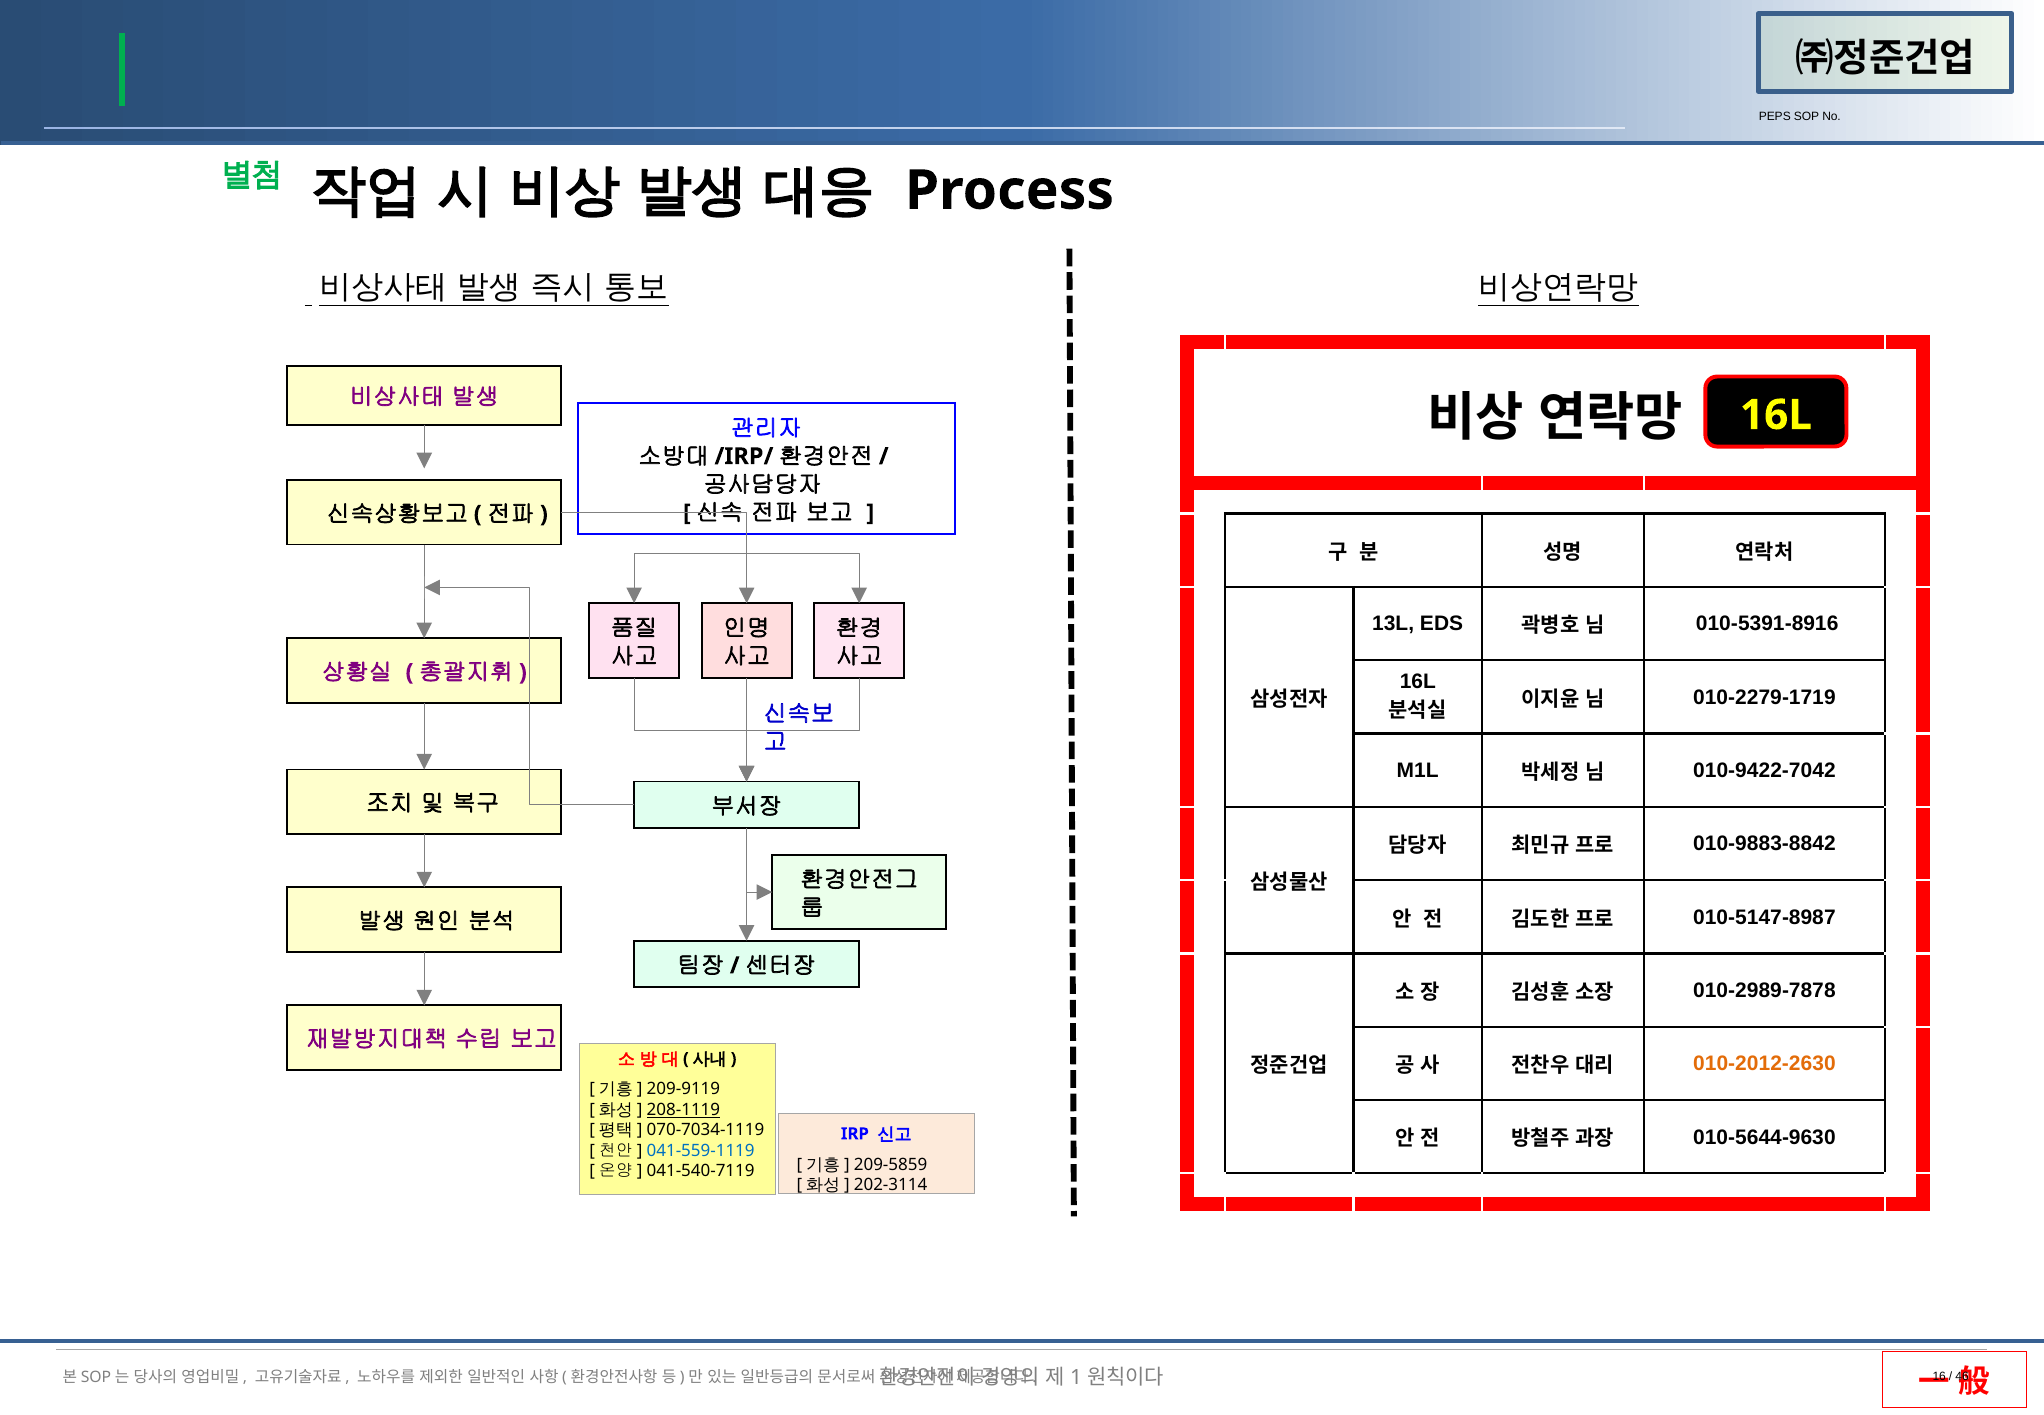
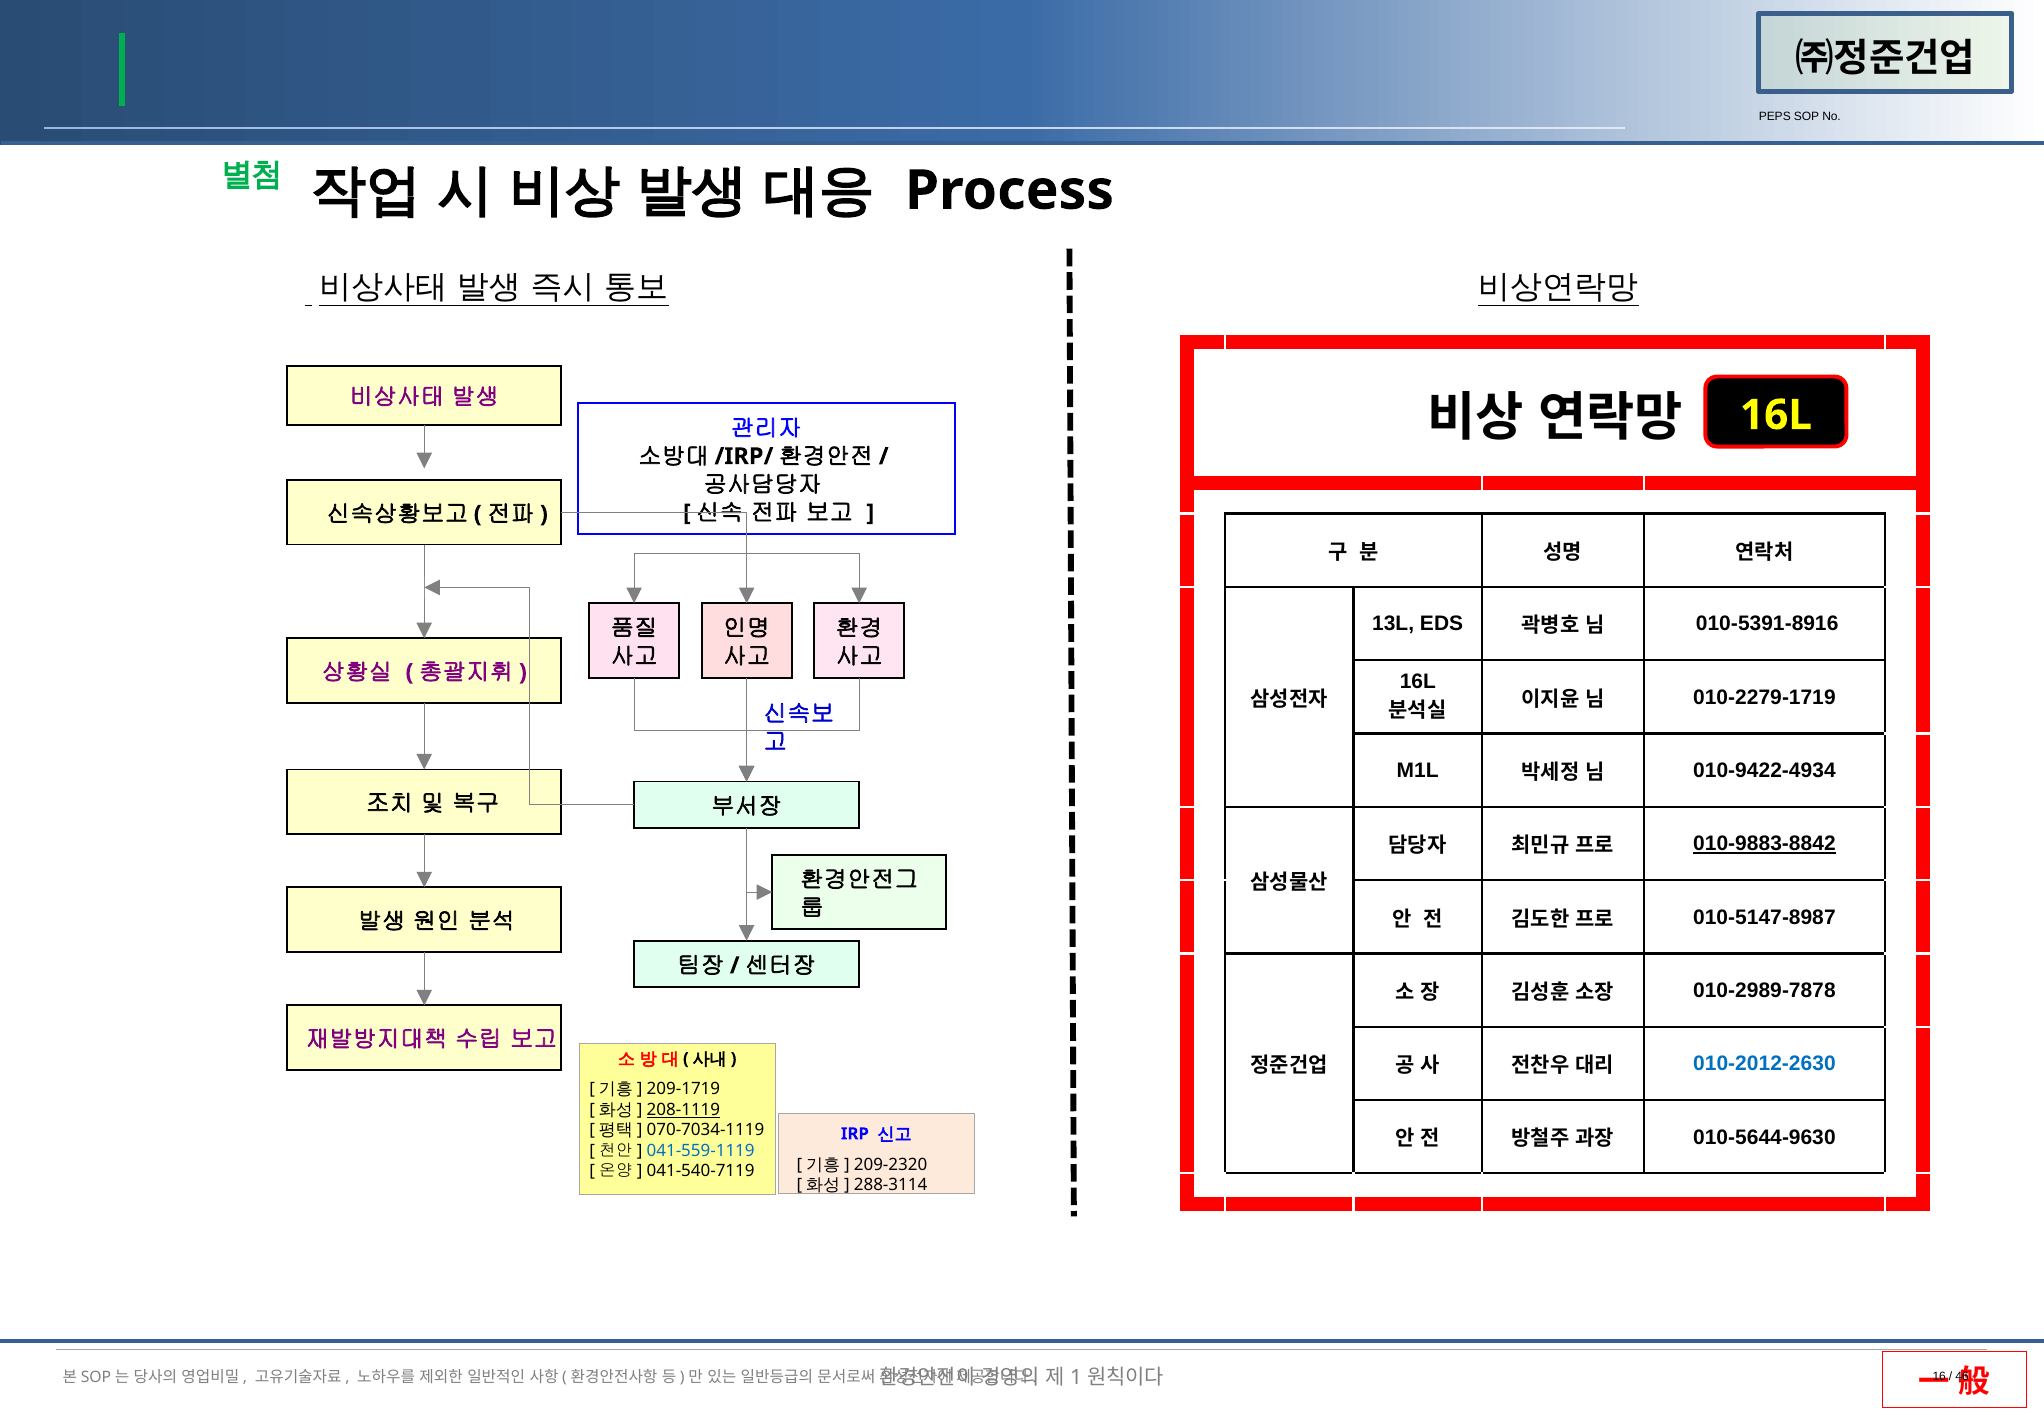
010-9422-7042: 010-9422-7042 -> 010-9422-4934 (1764, 771)
010-9883-8842 underline: none -> present (1764, 844)
010-2012-2630 colour: orange -> blue (1764, 1064)
209-9119: 209-9119 -> 209-1719 (683, 1089)
209-5859: 209-5859 -> 209-2320 (891, 1164)
202-3114: 202-3114 -> 288-3114 (891, 1185)
